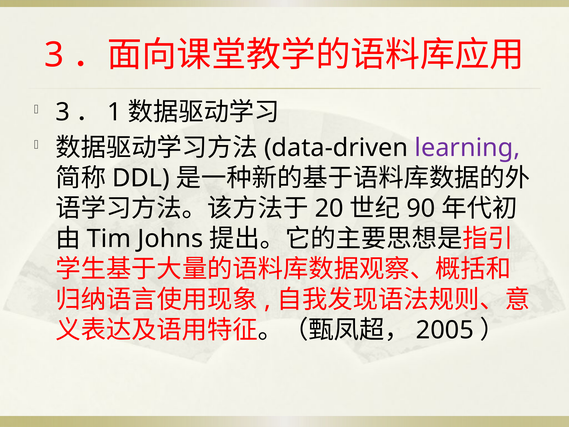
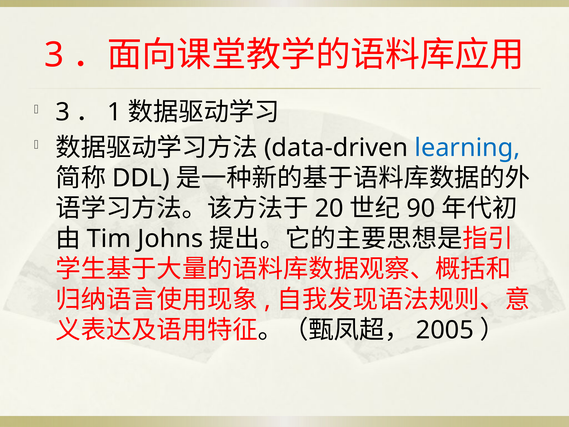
learning colour: purple -> blue (467, 148)
